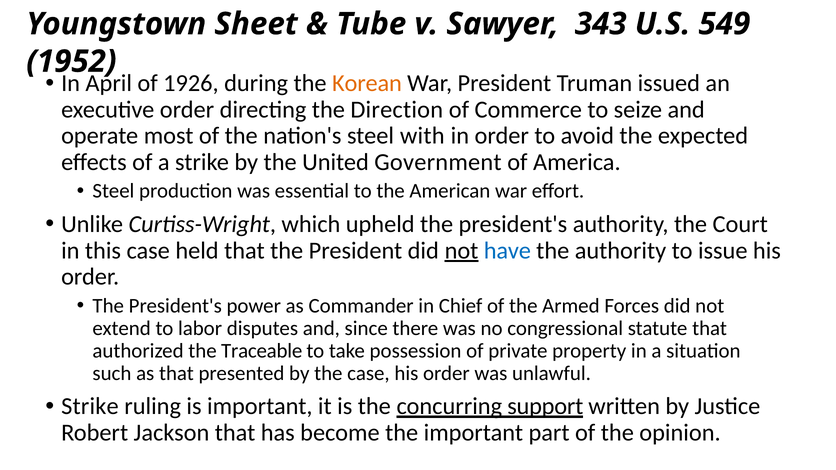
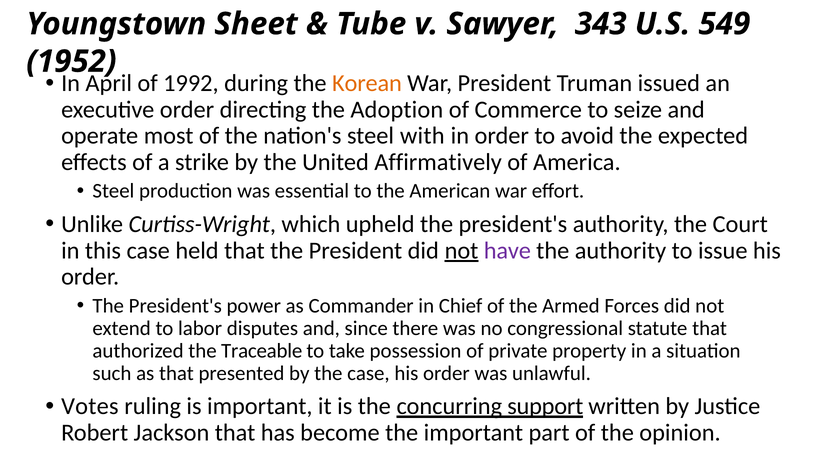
1926: 1926 -> 1992 (191, 83)
Direction: Direction -> Adoption (397, 110)
Government: Government -> Affirmatively (438, 162)
have colour: blue -> purple (507, 251)
Strike: Strike -> Votes (90, 407)
